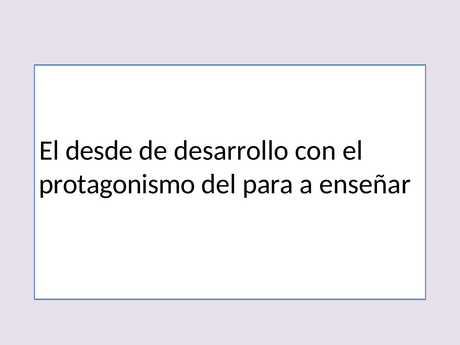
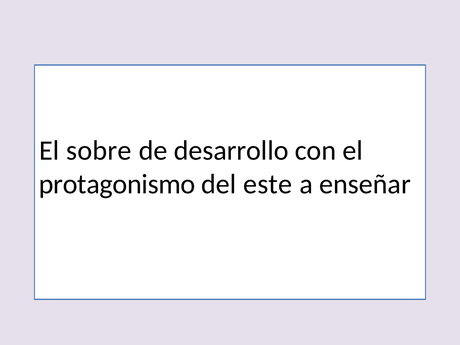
desde: desde -> sobre (99, 150)
para: para -> este (268, 184)
